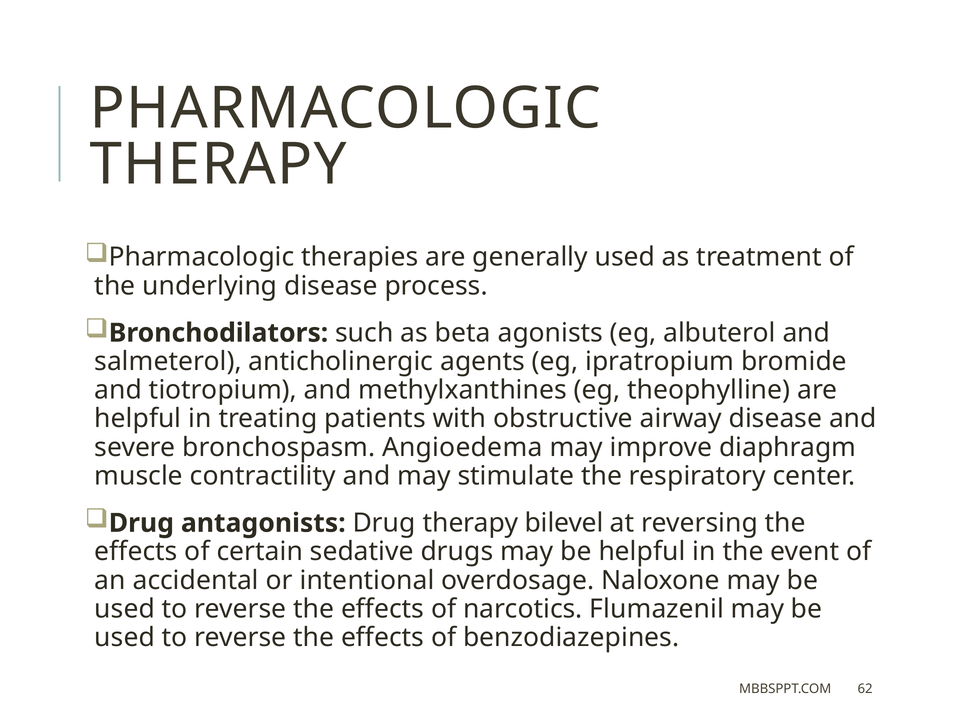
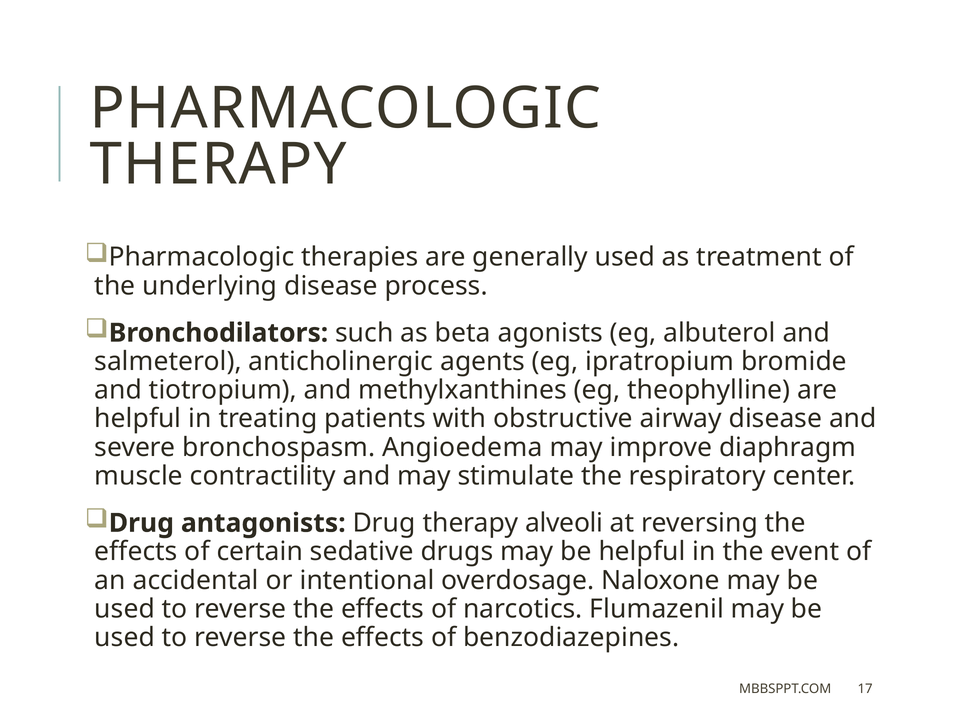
bilevel: bilevel -> alveoli (564, 523)
62: 62 -> 17 (865, 689)
